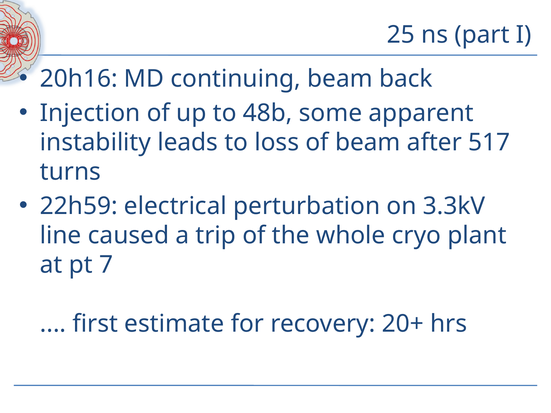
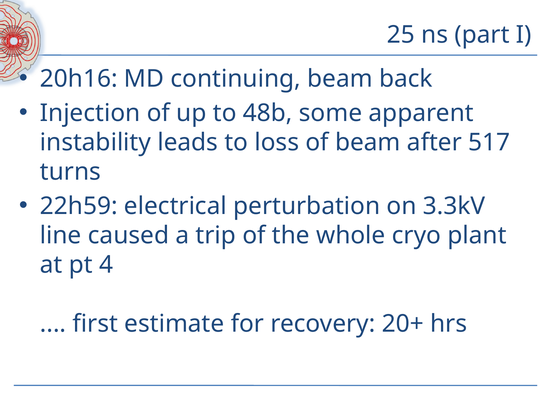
7: 7 -> 4 (106, 265)
